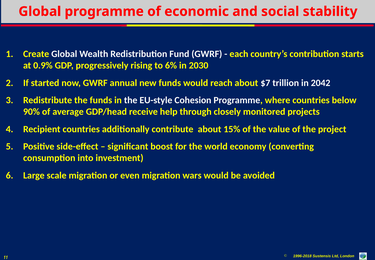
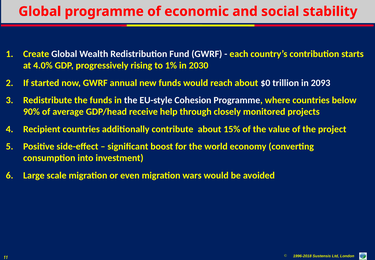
0.9%: 0.9% -> 4.0% (43, 65)
6%: 6% -> 1% (171, 65)
$7: $7 -> $0 (265, 83)
2042: 2042 -> 2093 (321, 83)
